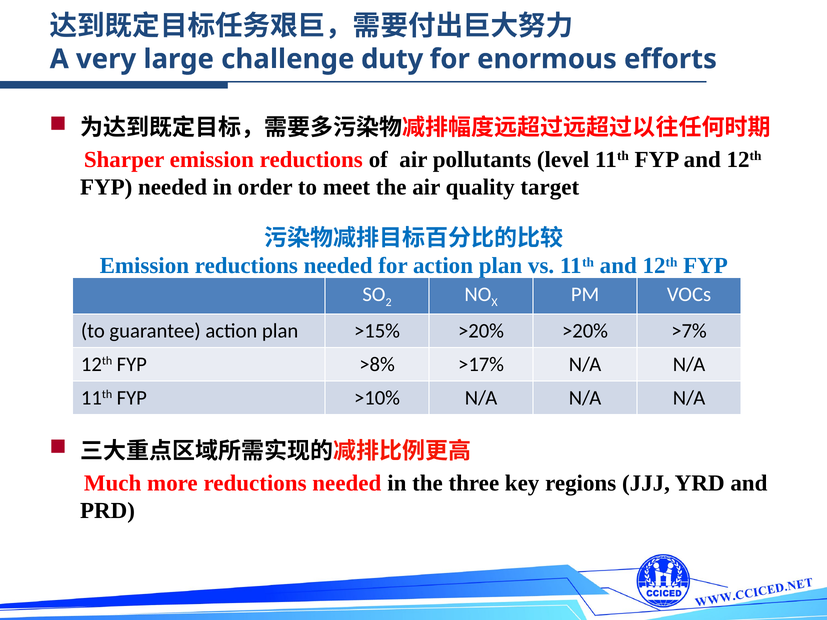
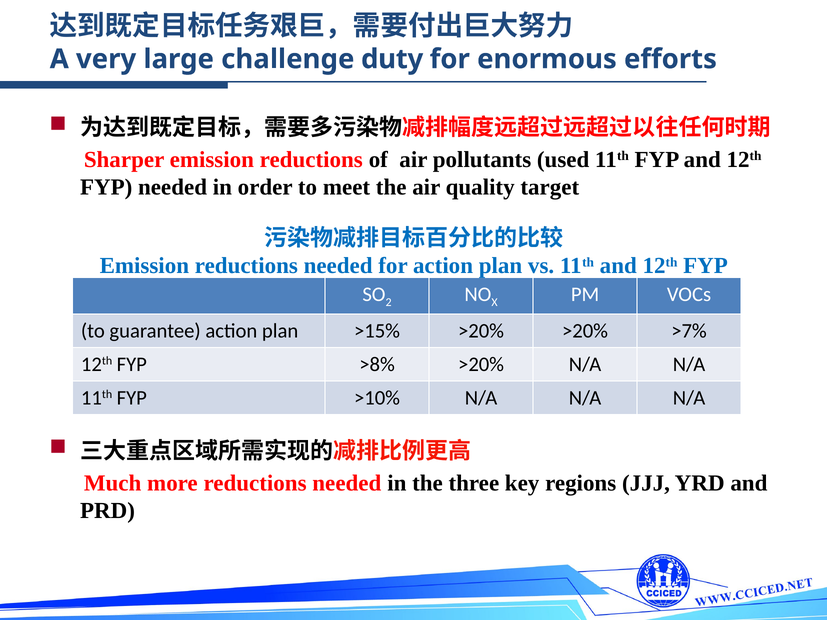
level: level -> used (563, 160)
>8% >17%: >17% -> >20% (481, 364)
